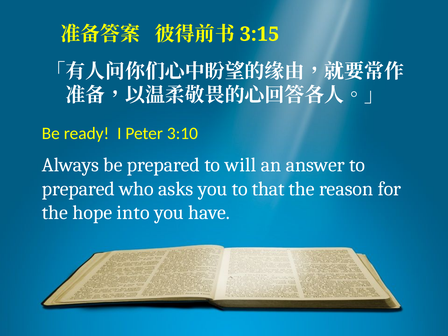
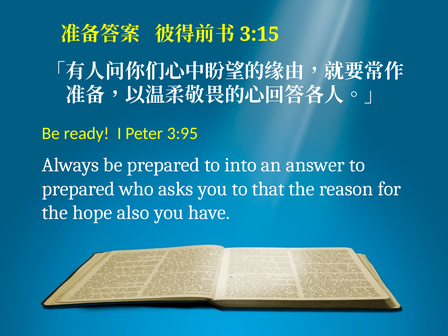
3:10: 3:10 -> 3:95 (182, 133)
will: will -> into (241, 165)
into: into -> also (133, 213)
